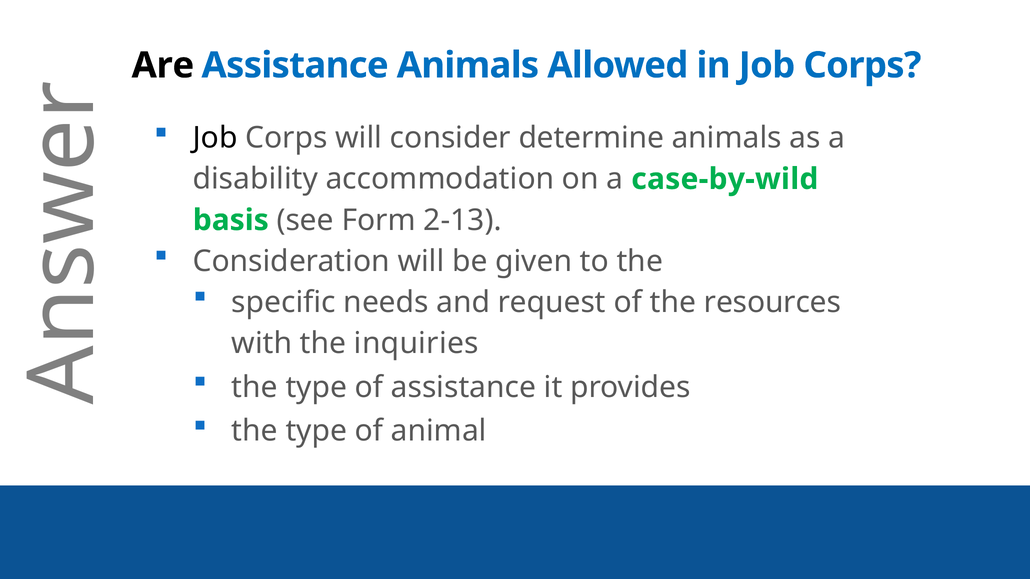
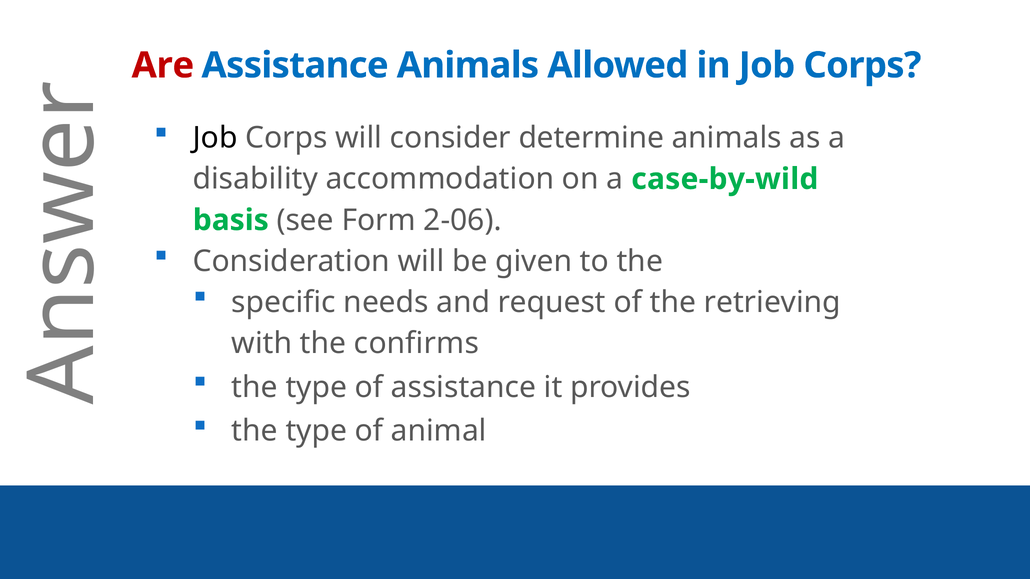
Are colour: black -> red (163, 65)
2-13: 2-13 -> 2-06 (463, 220)
resources: resources -> retrieving (772, 303)
inquiries: inquiries -> confirms (416, 344)
